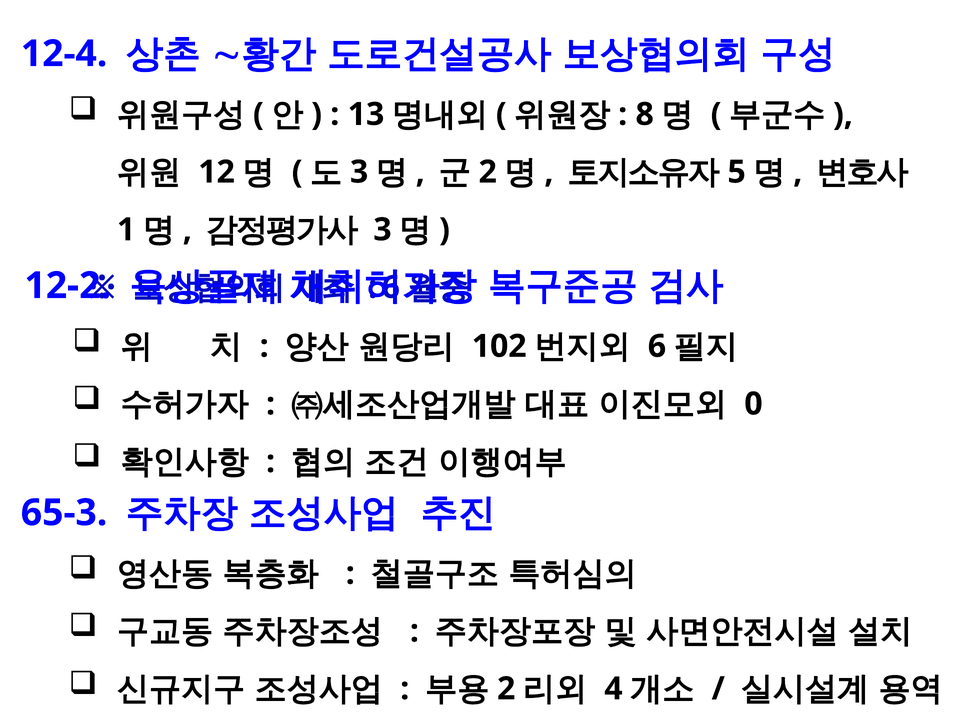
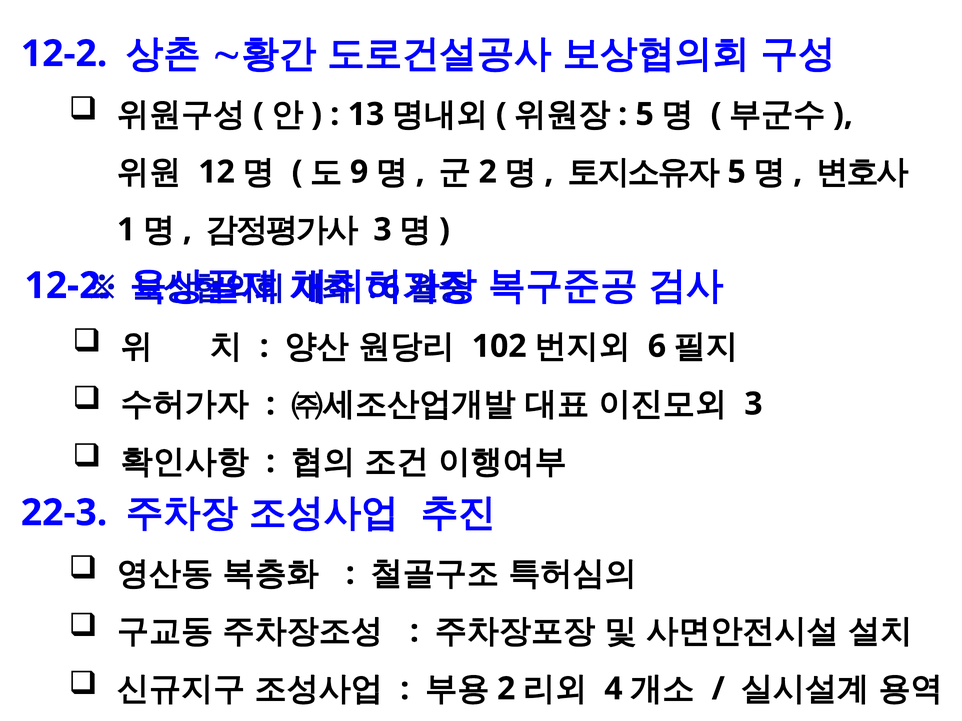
12-4: 12-4 -> 12-2 (64, 54)
8: 8 -> 5 (645, 114)
3: 3 -> 9 (359, 172)
0: 0 -> 3 (753, 404)
65-3: 65-3 -> 22-3 (64, 513)
